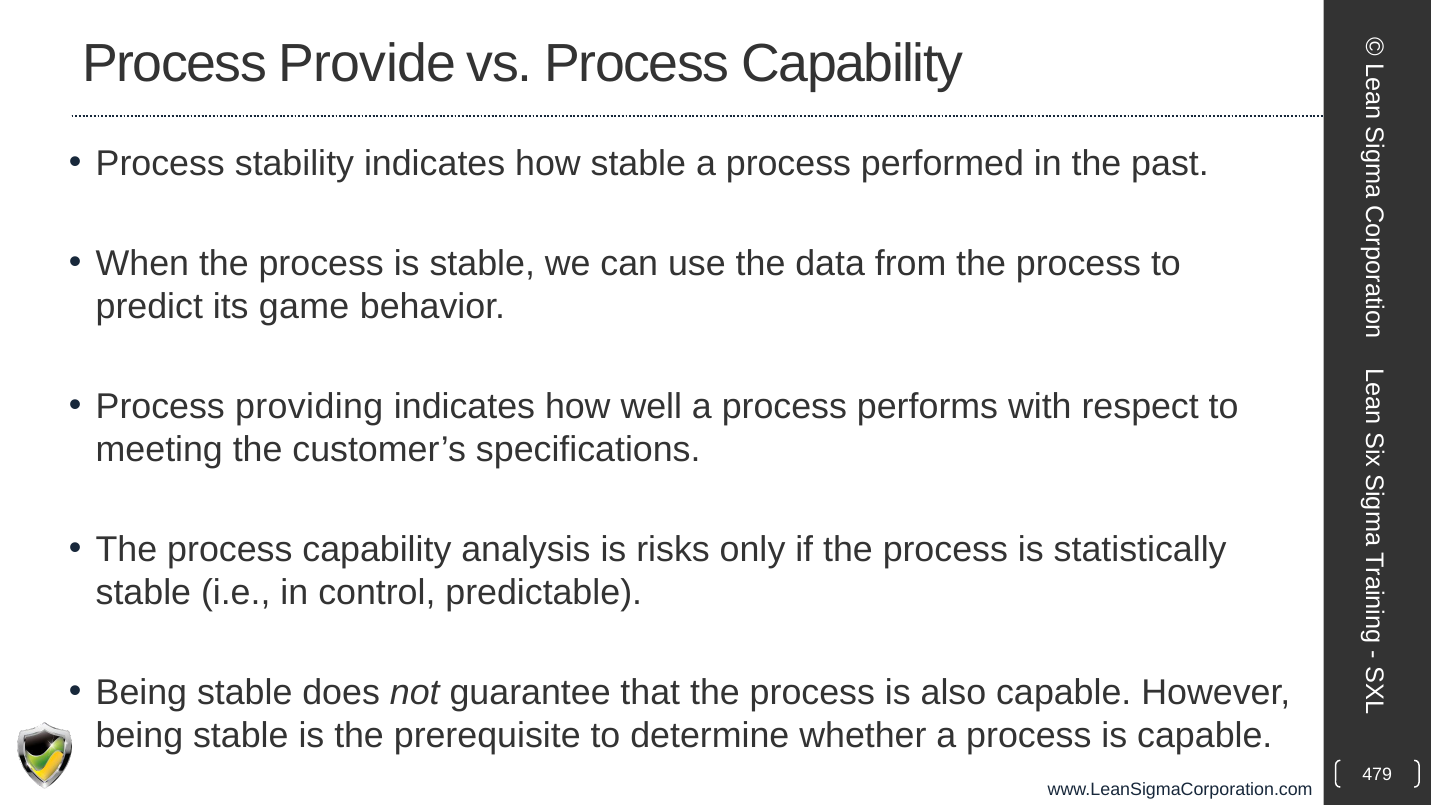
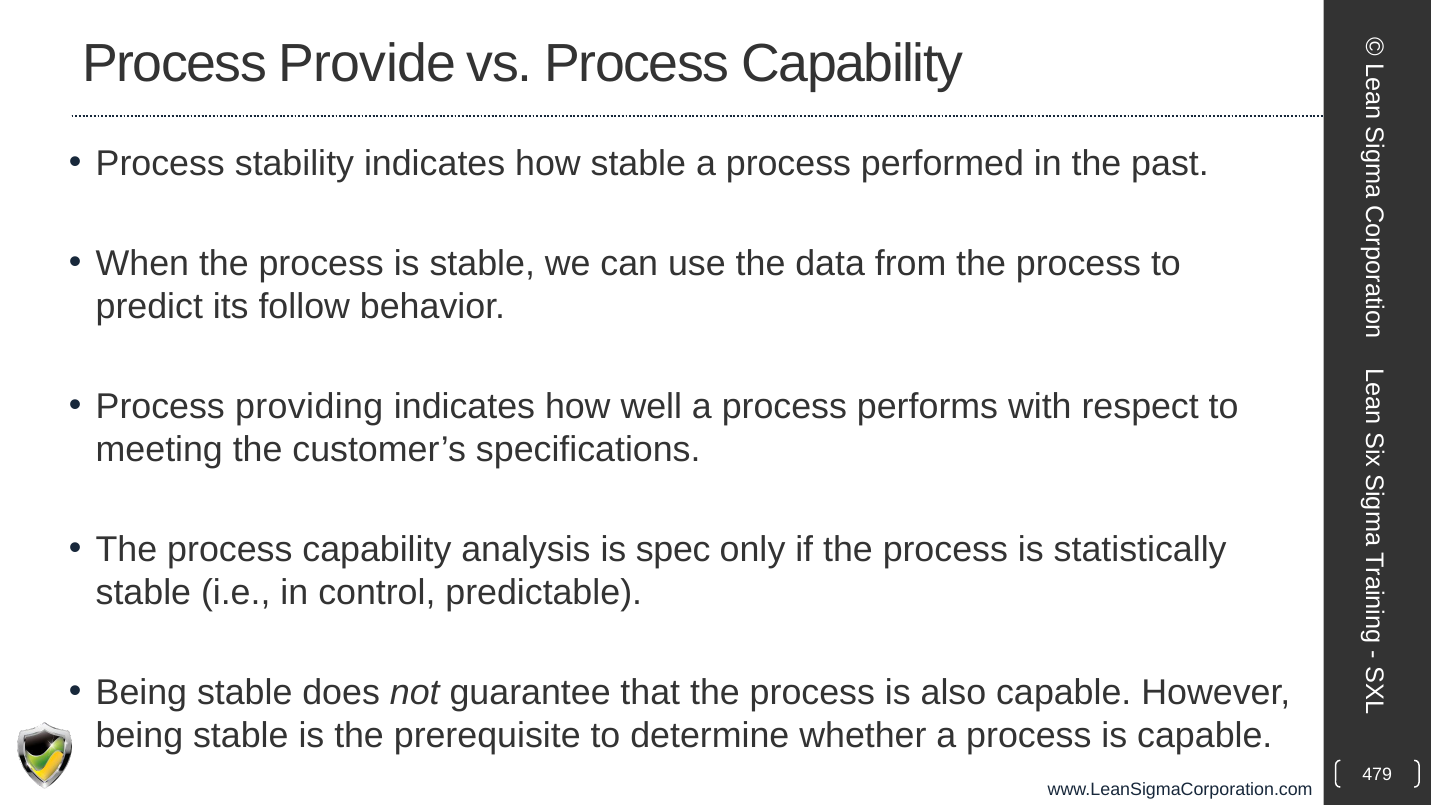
game: game -> follow (304, 307)
risks: risks -> spec (673, 550)
